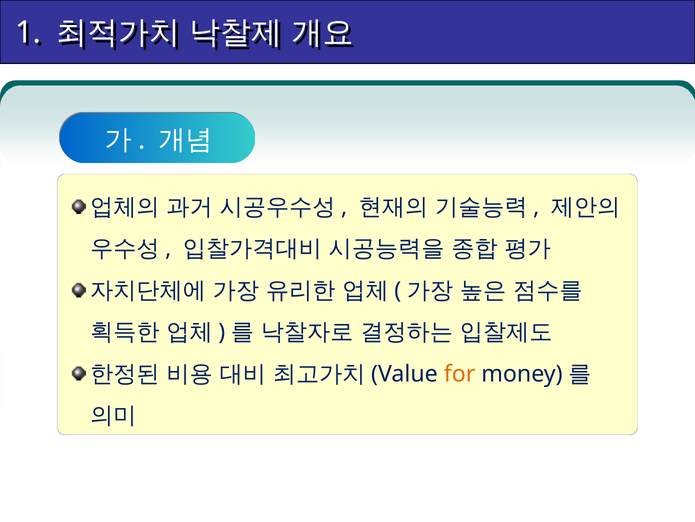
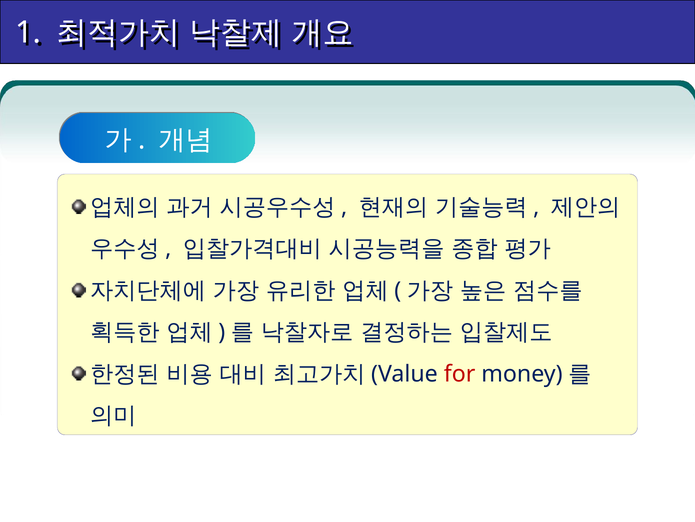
for colour: orange -> red (460, 373)
